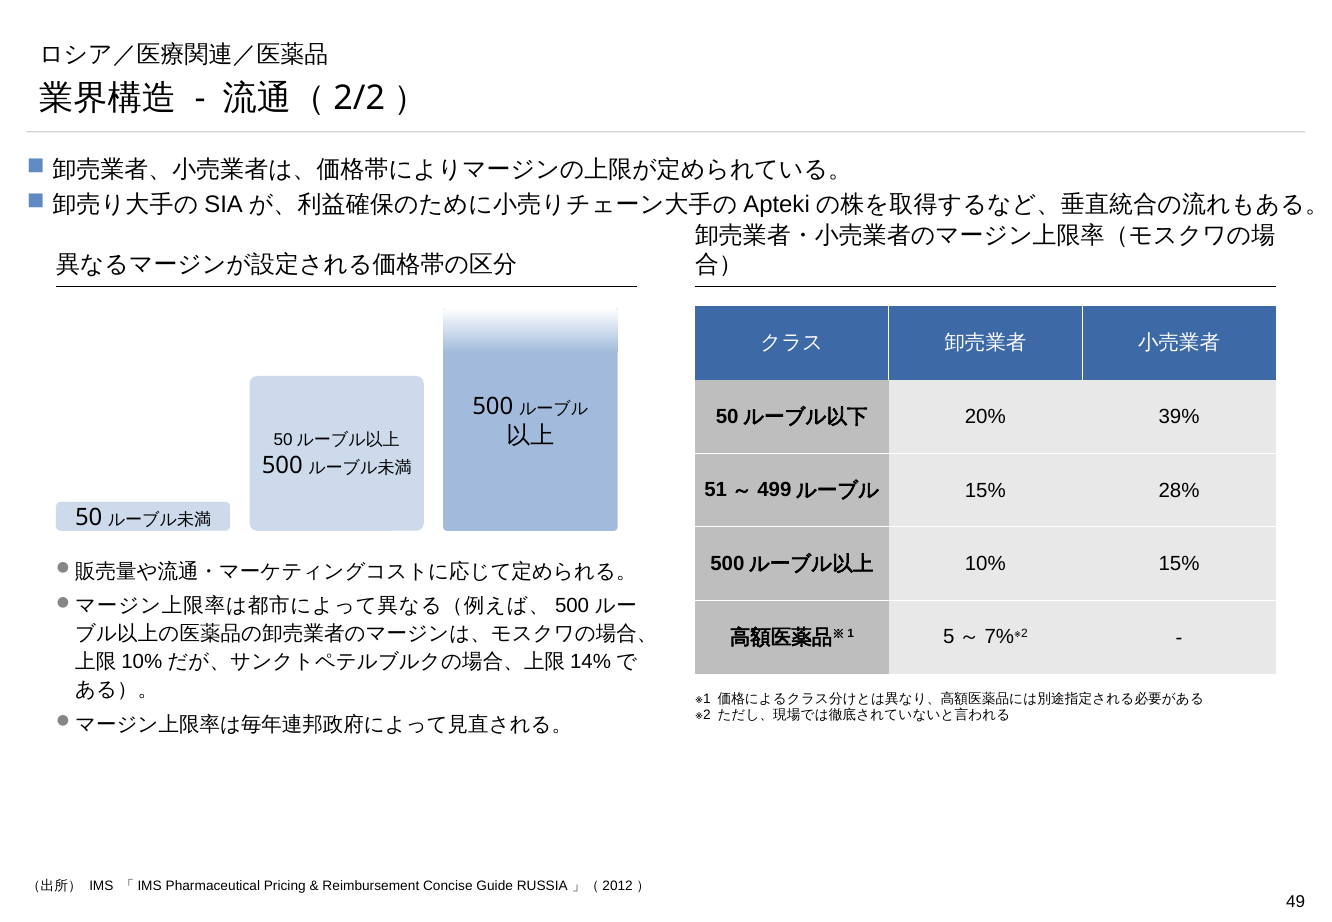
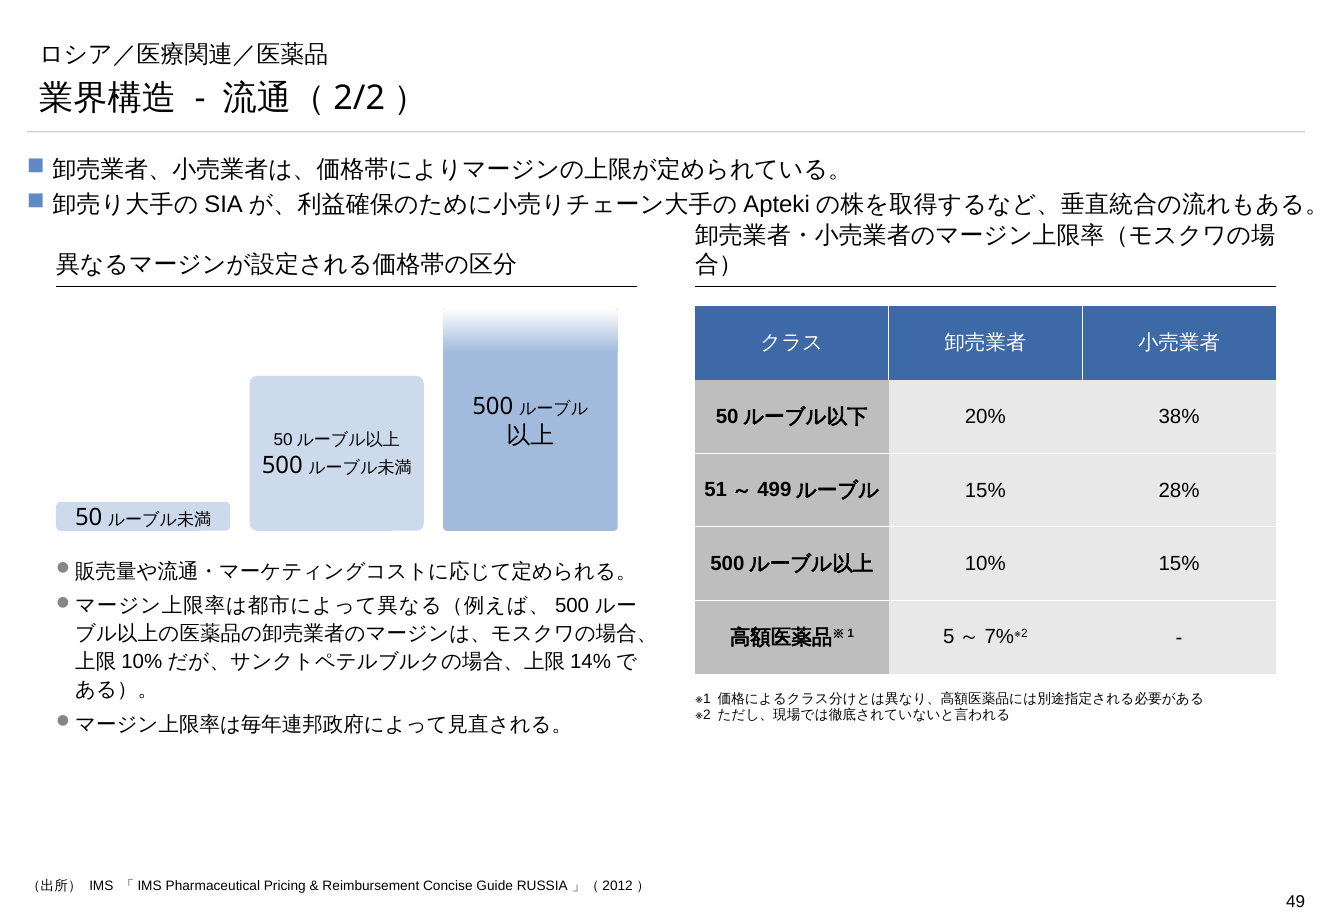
39%: 39% -> 38% (1179, 417)
